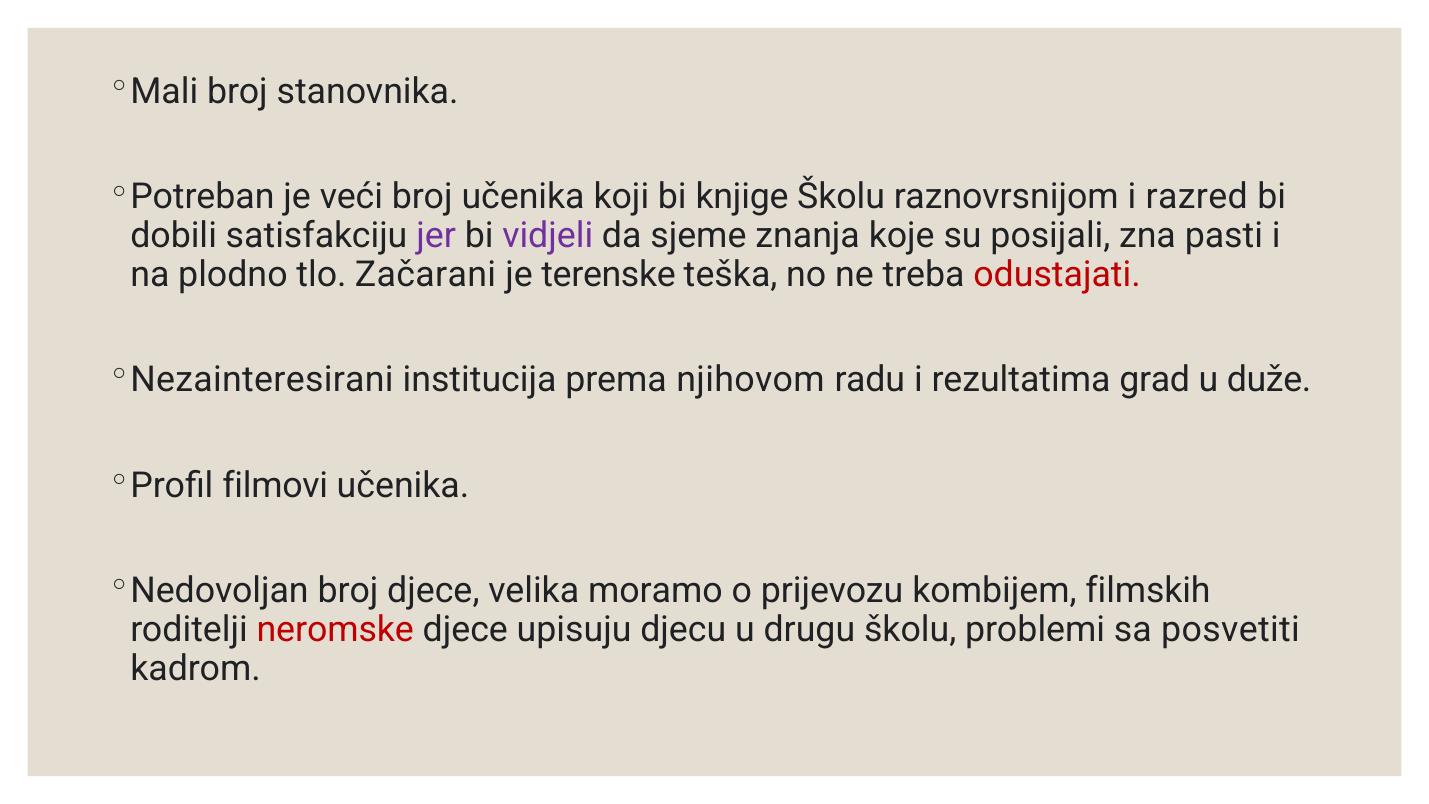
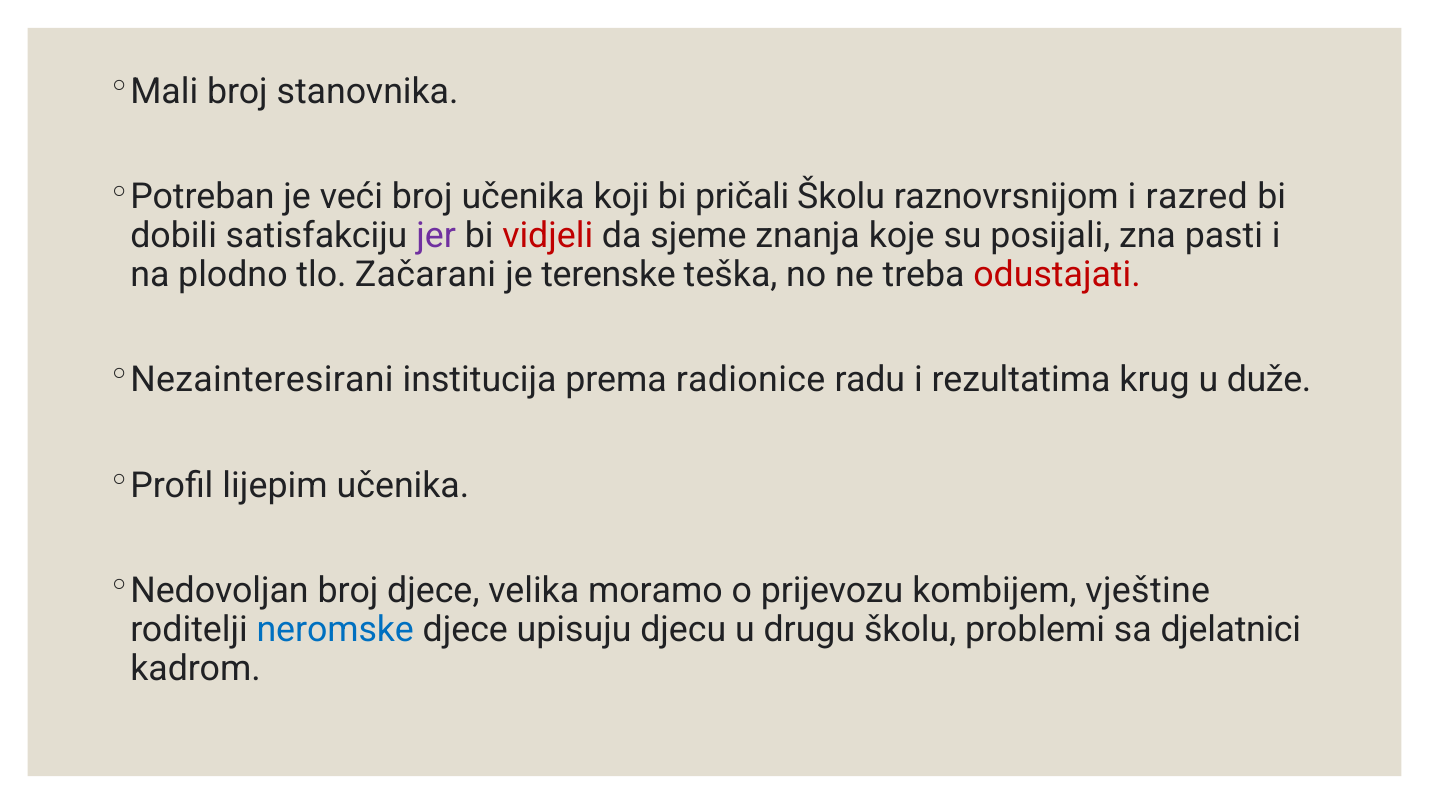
knjige: knjige -> pričali (742, 197)
vidjeli colour: purple -> red (548, 236)
njihovom: njihovom -> radionice (751, 380)
grad: grad -> krug (1154, 380)
filmovi: filmovi -> lijepim (275, 485)
filmskih: filmskih -> vještine (1148, 591)
neromske colour: red -> blue (335, 629)
posvetiti: posvetiti -> djelatnici (1231, 629)
